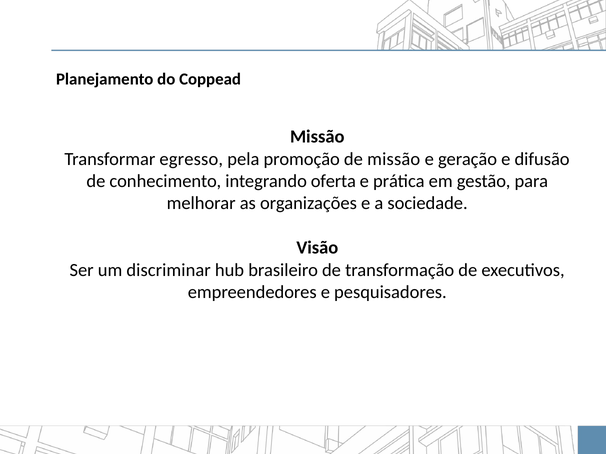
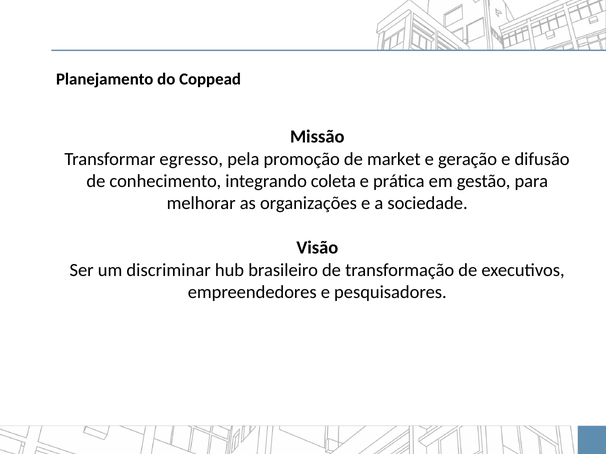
de missão: missão -> market (394, 159)
oferta: oferta -> coleta (333, 181)
